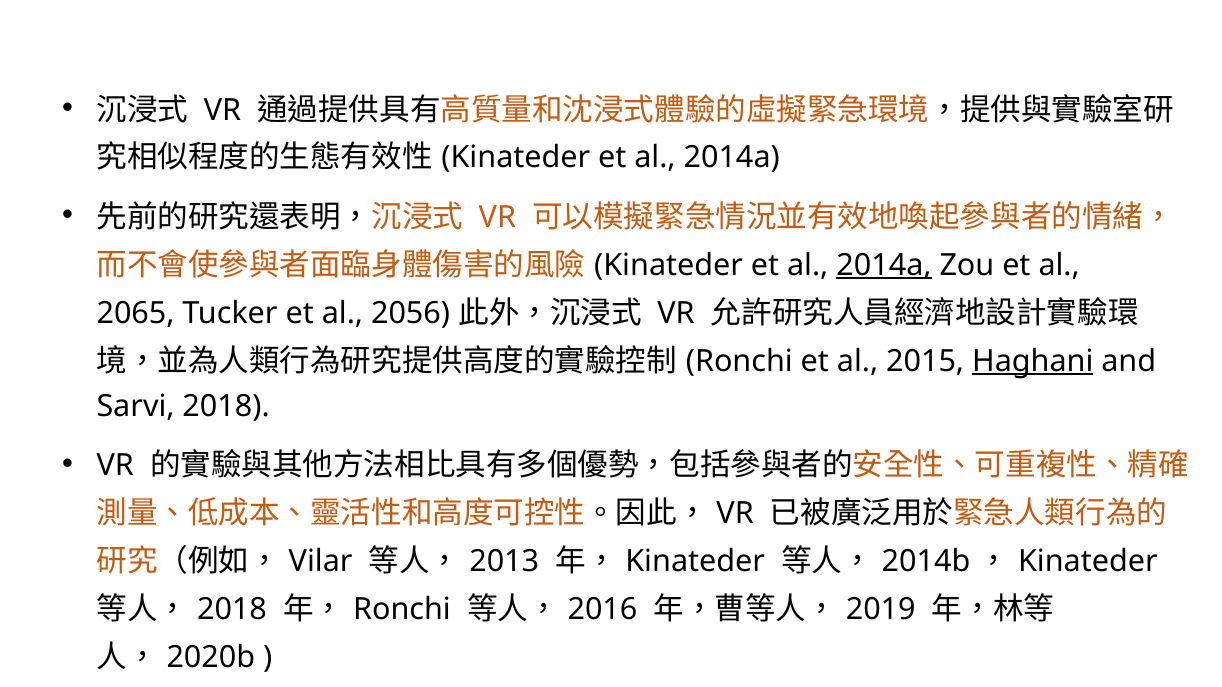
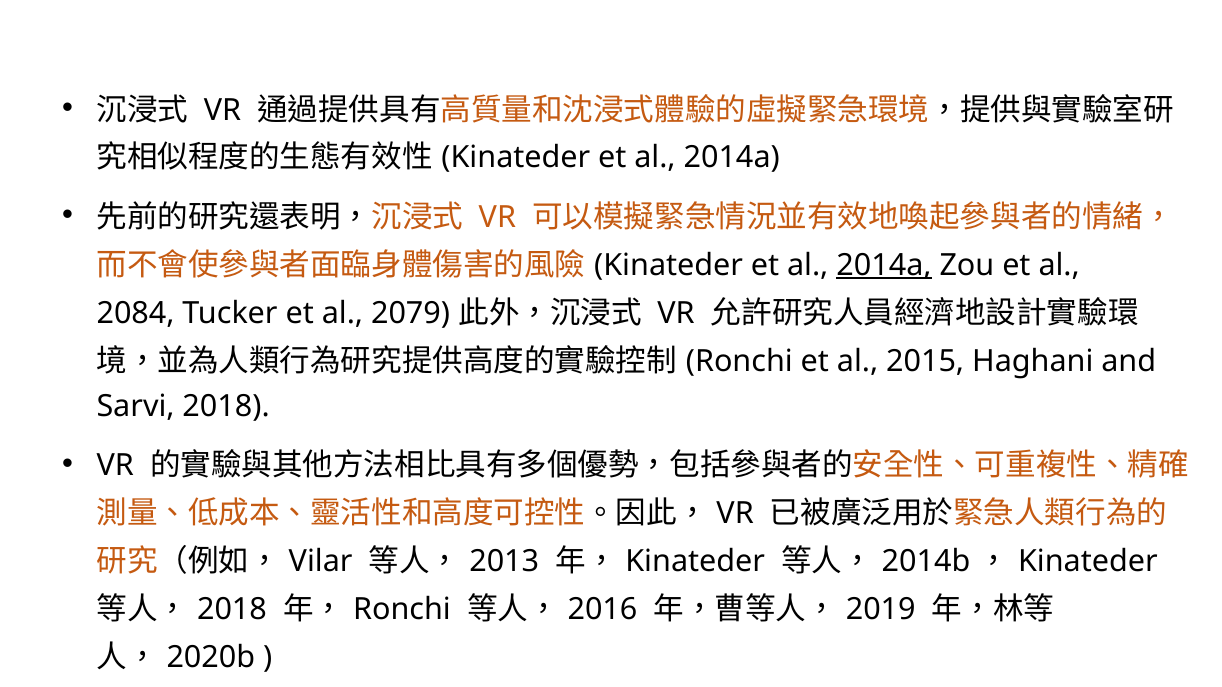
2065: 2065 -> 2084 (136, 313)
2056: 2056 -> 2079 (411, 313)
Haghani underline: present -> none (1033, 361)
